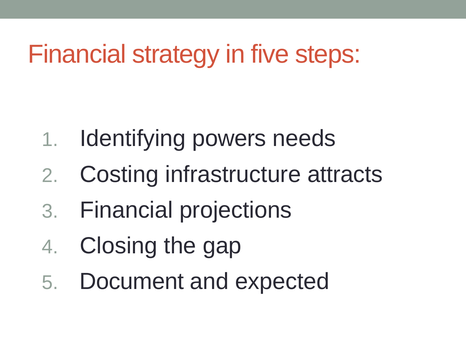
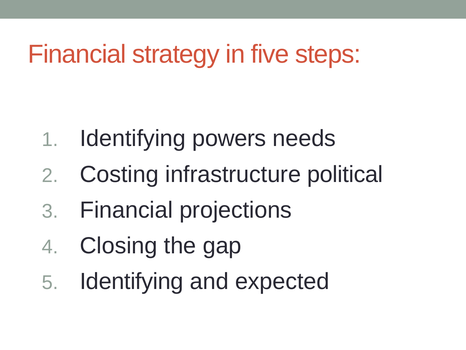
attracts: attracts -> political (345, 174)
Document: Document -> Identifying (132, 281)
